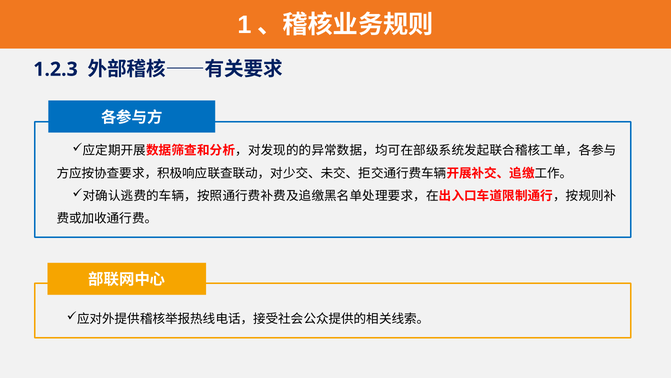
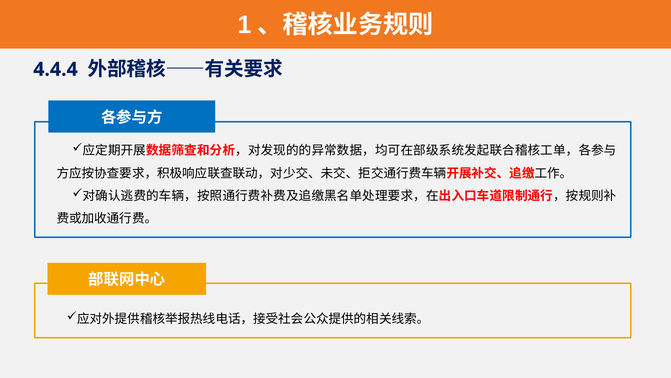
1.2.3: 1.2.3 -> 4.4.4 (56, 69)
